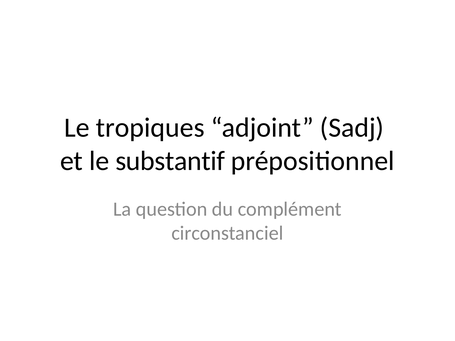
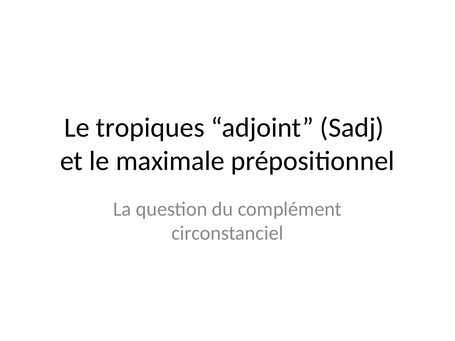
substantif: substantif -> maximale (170, 161)
